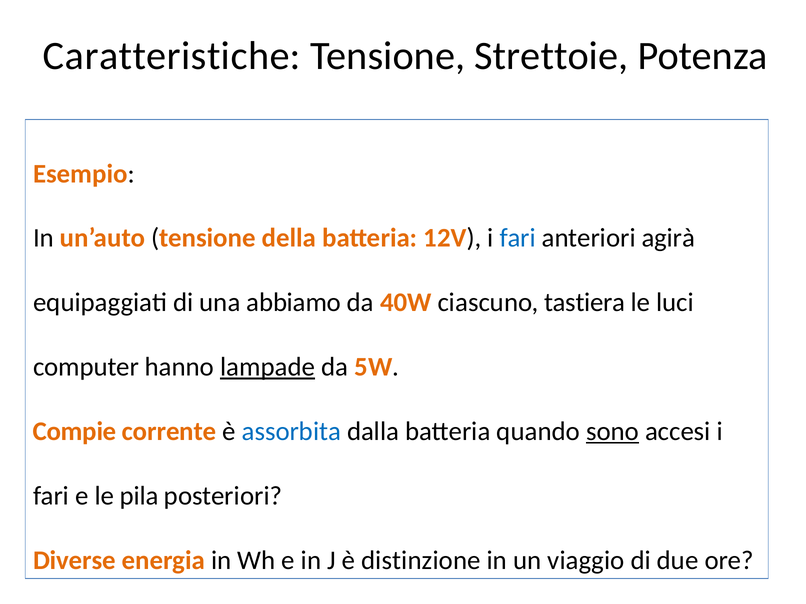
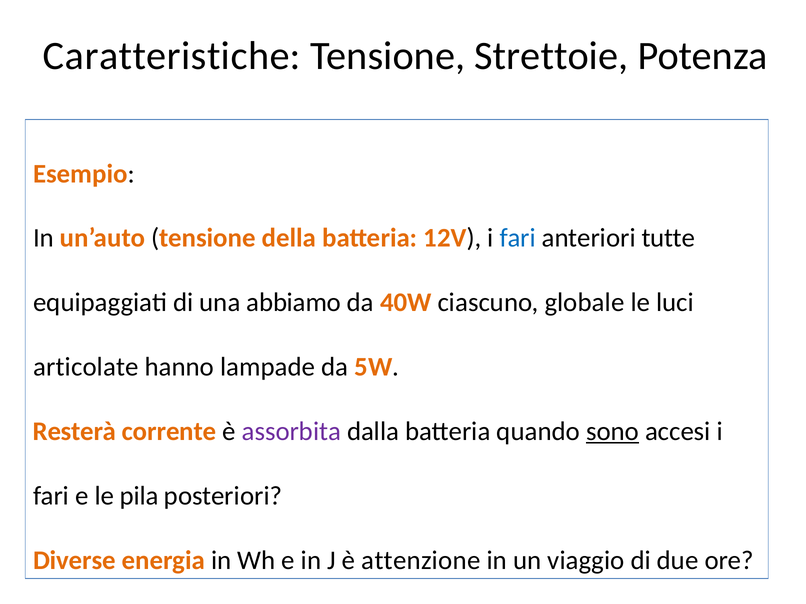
agirà: agirà -> tutte (668, 238)
tastiera: tastiera -> globale (584, 303)
computer: computer -> articolate (86, 367)
lampade underline: present -> none (268, 367)
Compie: Compie -> Resterà (75, 432)
assorbita colour: blue -> purple (291, 432)
distinzione: distinzione -> attenzione (421, 561)
